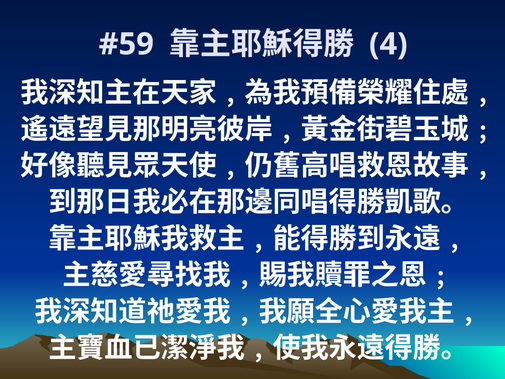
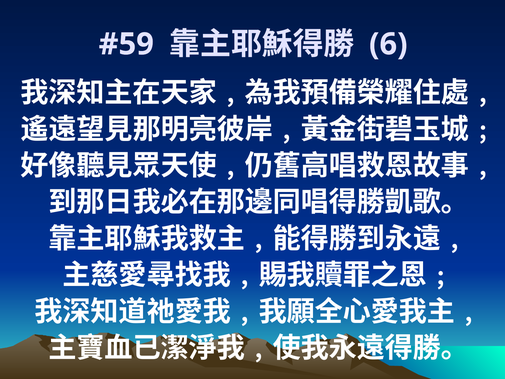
4: 4 -> 6 (388, 44)
